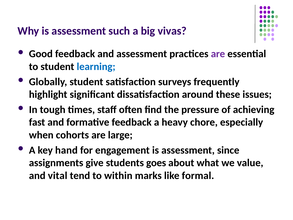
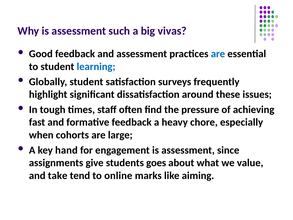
are colour: purple -> blue (218, 54)
vital: vital -> take (58, 175)
within: within -> online (118, 175)
formal: formal -> aiming (198, 175)
